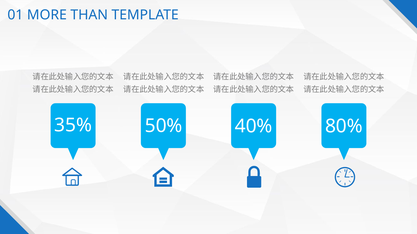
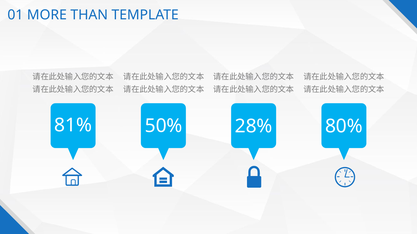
35%: 35% -> 81% (73, 125)
40%: 40% -> 28% (254, 127)
